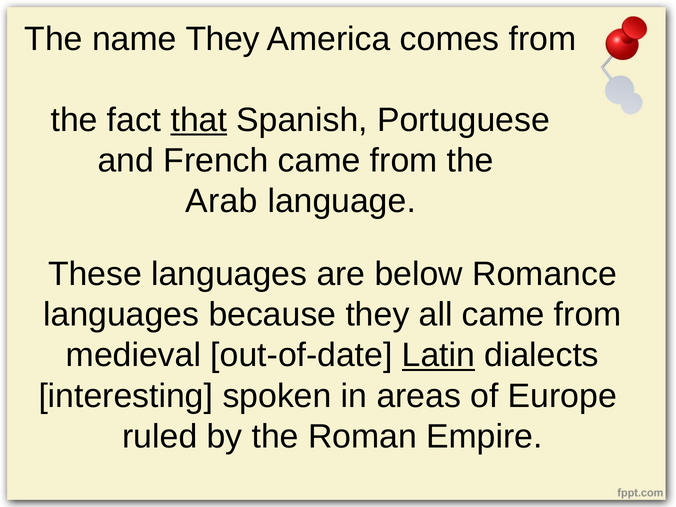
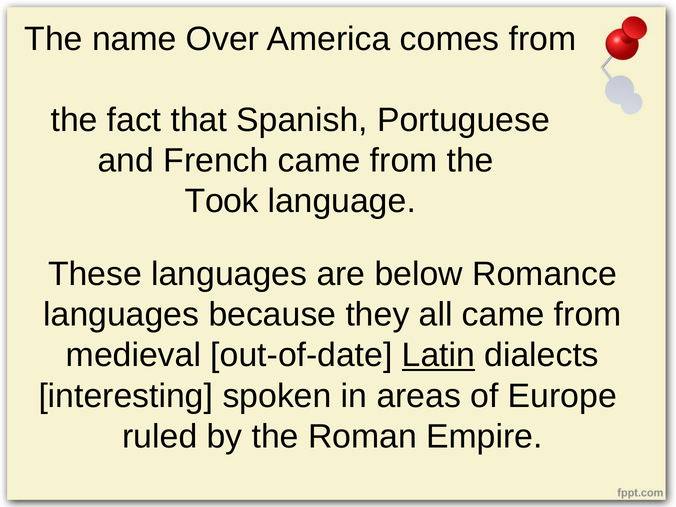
name They: They -> Over (222, 39)
that underline: present -> none (199, 120)
Arab: Arab -> Took (222, 201)
